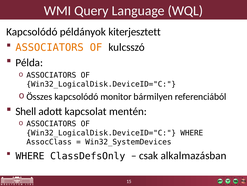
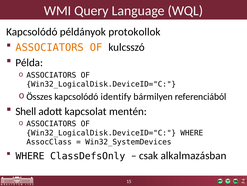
kiterjesztett: kiterjesztett -> protokollok (134, 32)
monitor: monitor -> identify (116, 96)
